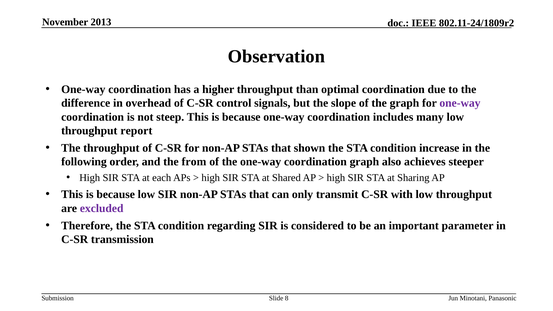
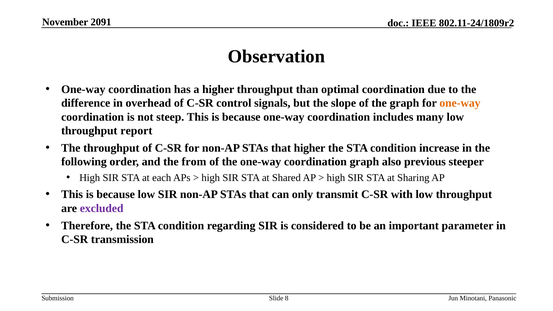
2013: 2013 -> 2091 (101, 22)
one-way colour: purple -> orange (460, 103)
that shown: shown -> higher (310, 148)
achieves: achieves -> previous (425, 162)
